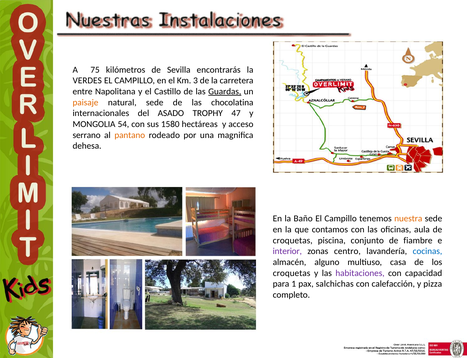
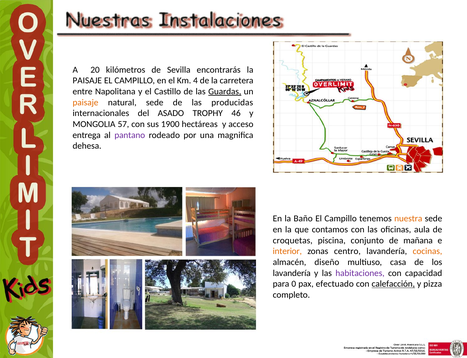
75: 75 -> 20 (95, 70)
VERDES: VERDES -> PAISAJE (87, 81)
3: 3 -> 4 (196, 81)
chocolatina: chocolatina -> producidas (232, 103)
47: 47 -> 46 (236, 113)
54: 54 -> 57 (123, 124)
1580: 1580 -> 1900 (170, 124)
serrano: serrano -> entrega (87, 135)
pantano colour: orange -> purple (130, 135)
fiambre: fiambre -> mañana (418, 241)
interior colour: purple -> orange (287, 252)
cocinas colour: blue -> orange (427, 252)
alguno: alguno -> diseño (327, 263)
croquetas: croquetas -> lavandería (292, 273)
1: 1 -> 0 (294, 284)
salchichas: salchichas -> efectuado (335, 284)
calefacción underline: none -> present (393, 284)
